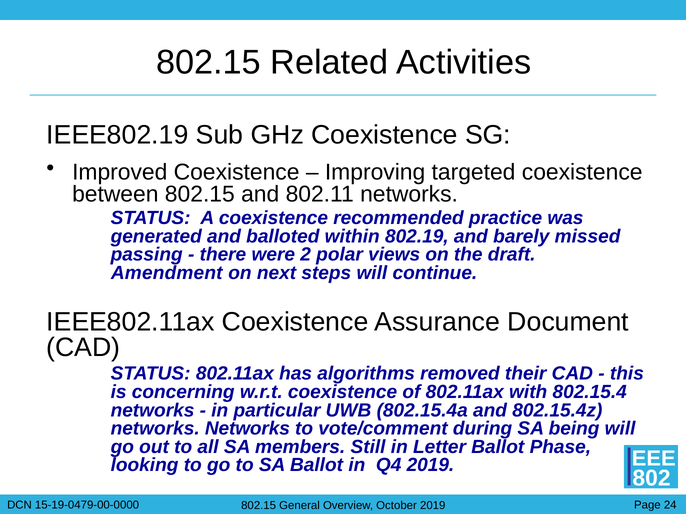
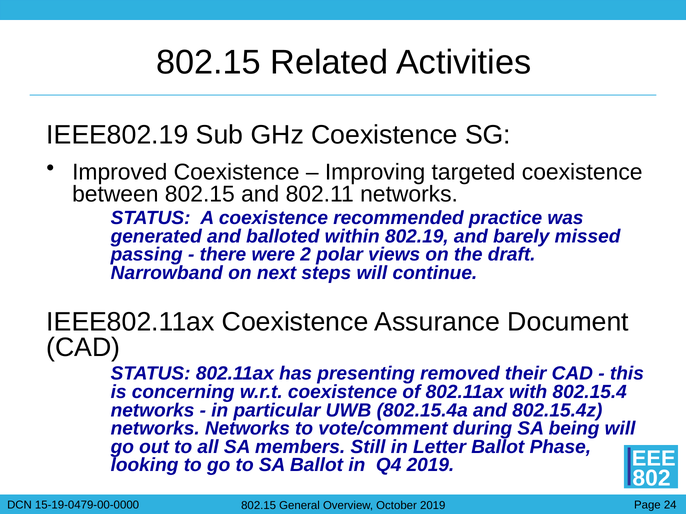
Amendment: Amendment -> Narrowband (167, 273)
algorithms: algorithms -> presenting (366, 374)
